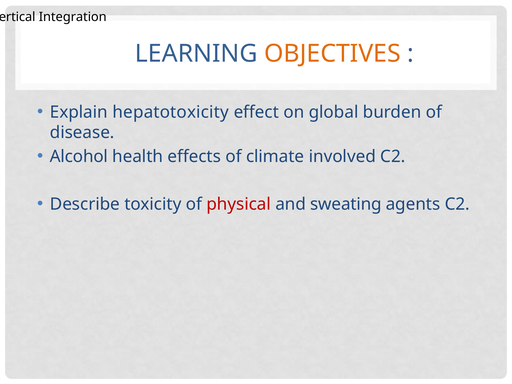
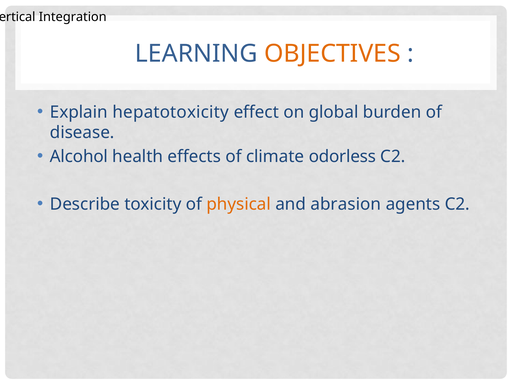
involved: involved -> odorless (342, 156)
physical colour: red -> orange (239, 204)
sweating: sweating -> abrasion (346, 204)
